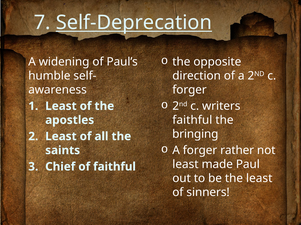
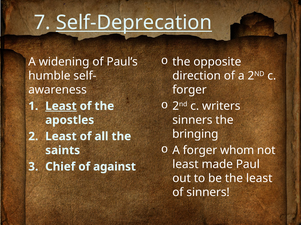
Least underline: none -> present (61, 106)
faithful: faithful -> sinners (192, 120)
rather: rather -> whom (237, 151)
of faithful: faithful -> against (115, 167)
